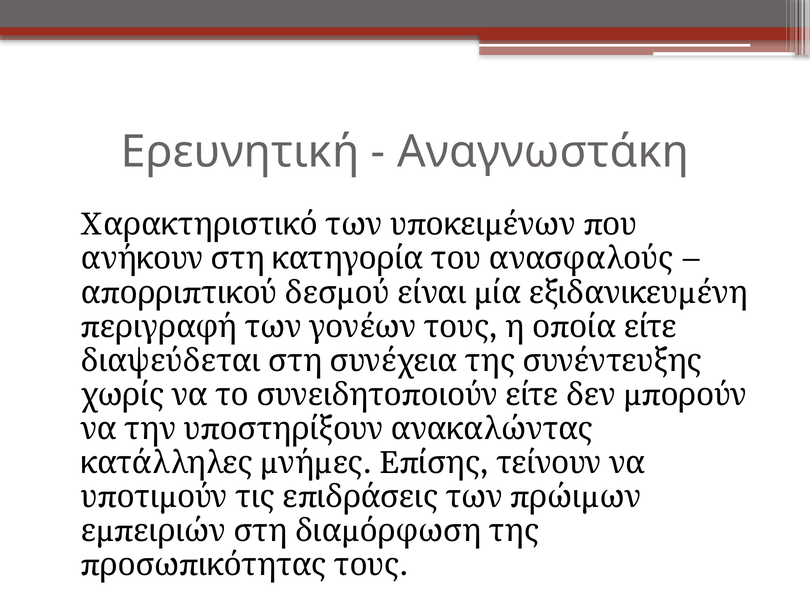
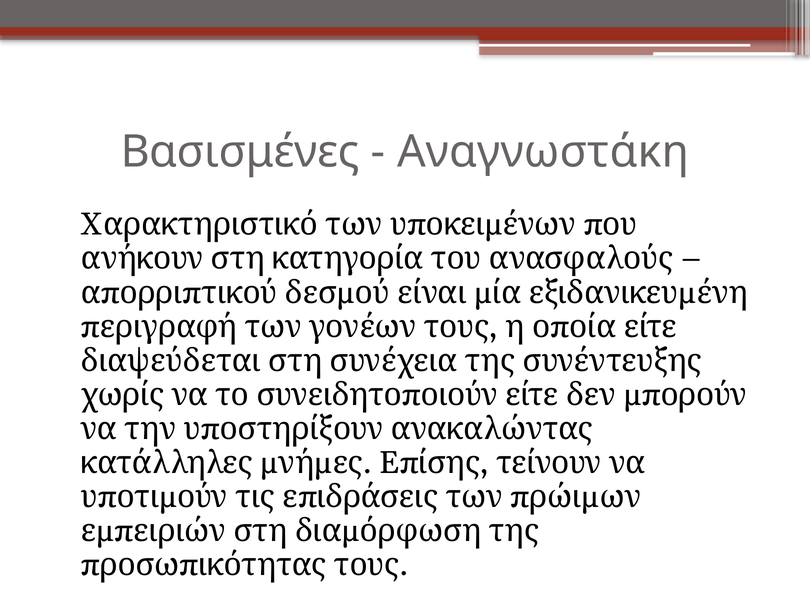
Ερευνητική: Ερευνητική -> Βασισμένες (240, 152)
